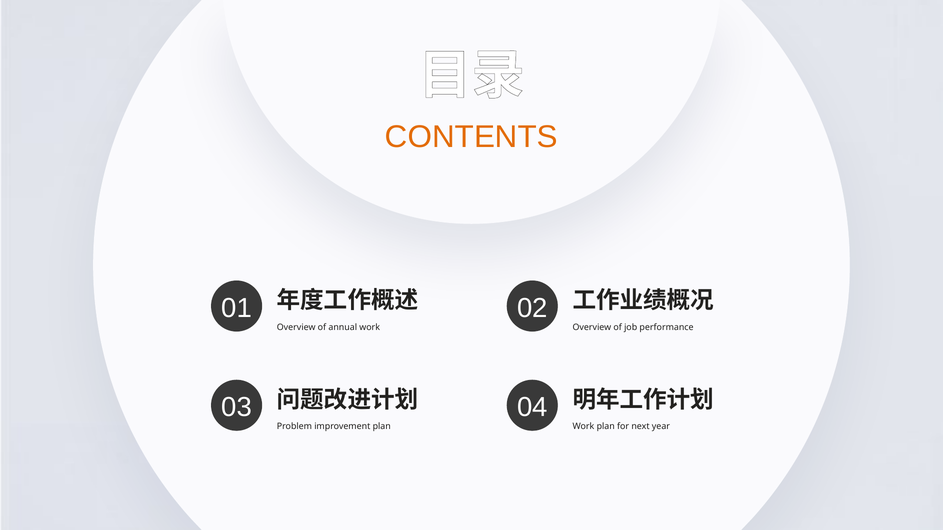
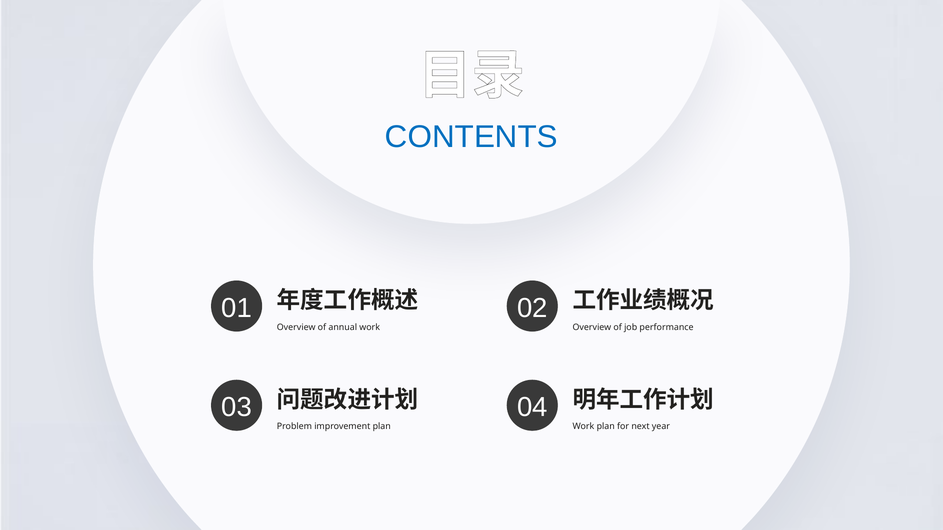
CONTENTS colour: orange -> blue (471, 137)
